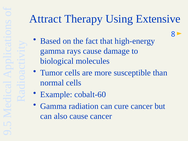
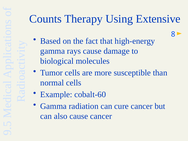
Attract: Attract -> Counts (45, 19)
